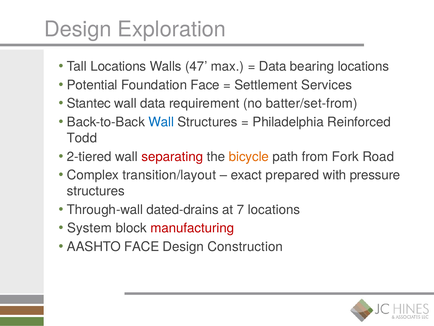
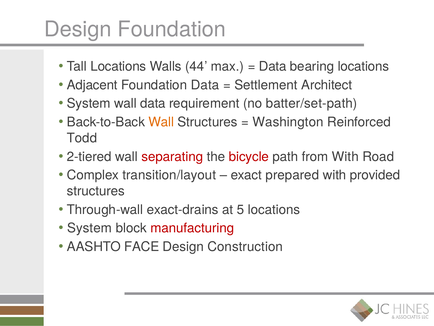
Design Exploration: Exploration -> Foundation (172, 29)
47: 47 -> 44 (196, 66)
Potential: Potential -> Adjacent (92, 85)
Foundation Face: Face -> Data (205, 85)
Services: Services -> Architect (327, 85)
Stantec: Stantec -> System (89, 103)
batter/set-from: batter/set-from -> batter/set-path (312, 103)
Wall colour: blue -> orange (161, 122)
Philadelphia: Philadelphia -> Washington (288, 122)
bicycle colour: orange -> red (249, 156)
from Fork: Fork -> With (345, 156)
pressure: pressure -> provided (375, 175)
dated-drains: dated-drains -> exact-drains (183, 209)
7: 7 -> 5 (241, 209)
